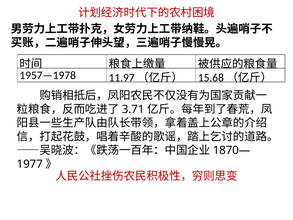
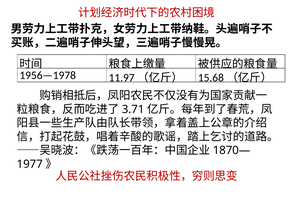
1957—1978: 1957—1978 -> 1956—1978 (48, 75)
